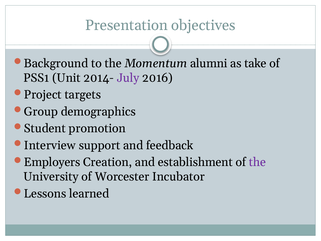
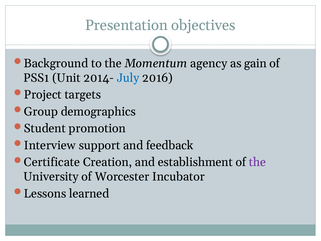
alumni: alumni -> agency (209, 63)
take: take -> gain (255, 63)
July colour: purple -> blue (128, 78)
Employers: Employers -> Certificate (52, 162)
